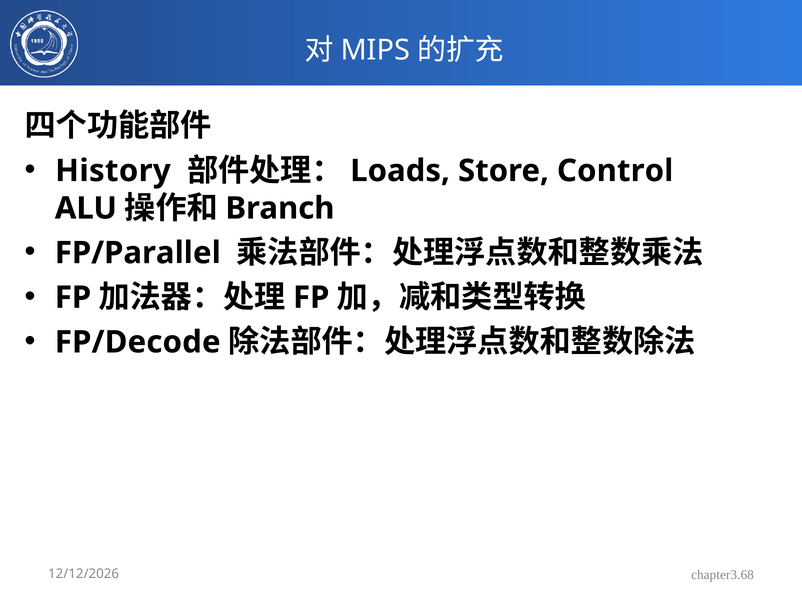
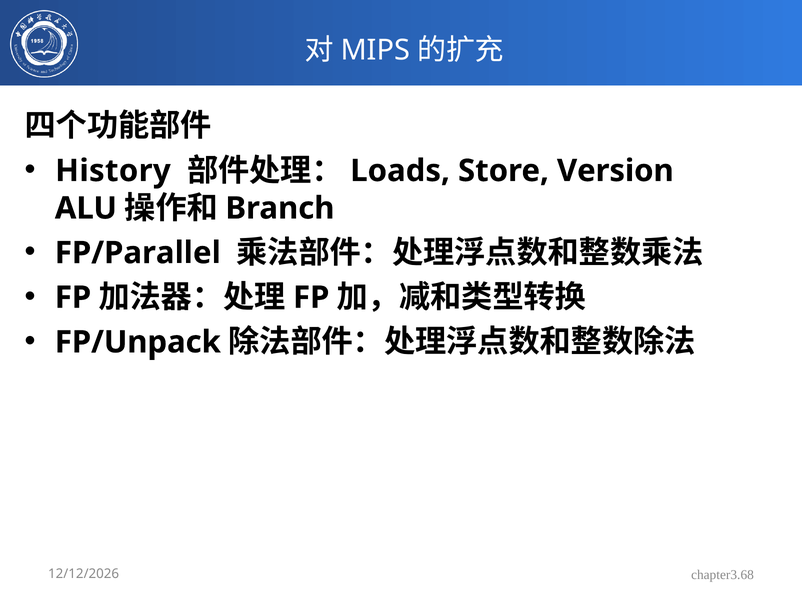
Control: Control -> Version (615, 171)
FP/Decode: FP/Decode -> FP/Unpack (138, 342)
